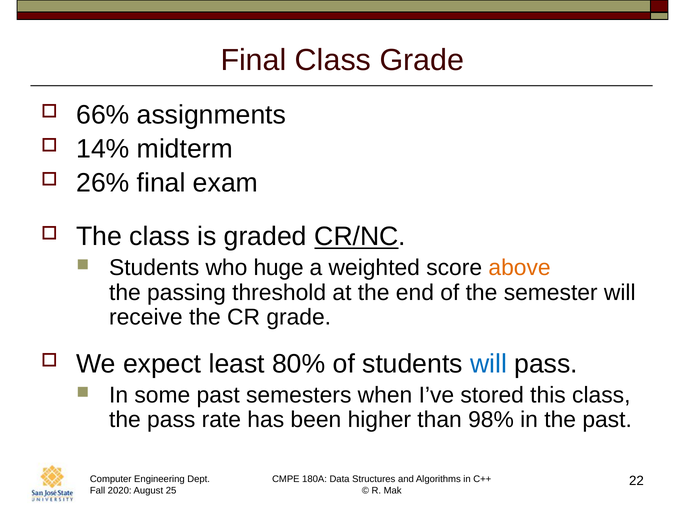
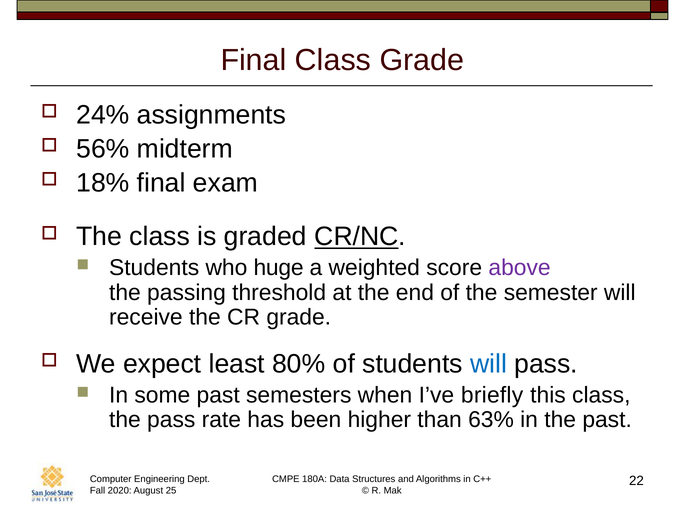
66%: 66% -> 24% (103, 115)
14%: 14% -> 56% (103, 149)
26%: 26% -> 18% (103, 183)
above colour: orange -> purple (520, 268)
stored: stored -> briefly (492, 395)
98%: 98% -> 63% (491, 420)
